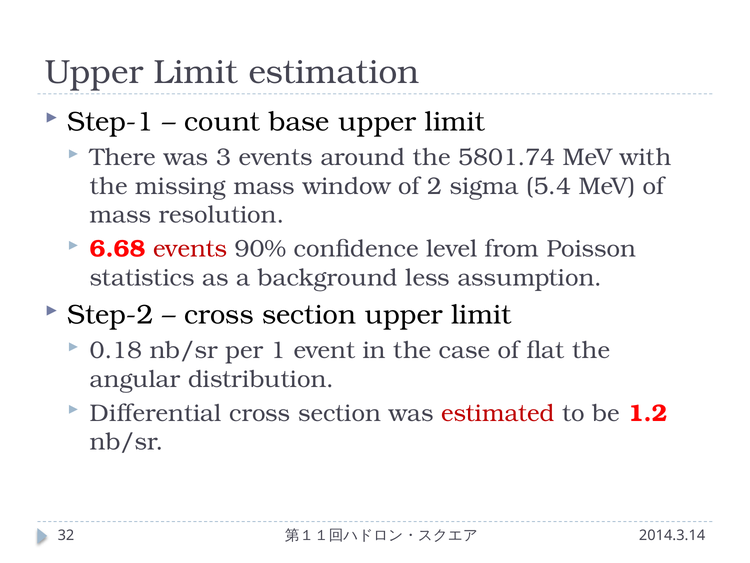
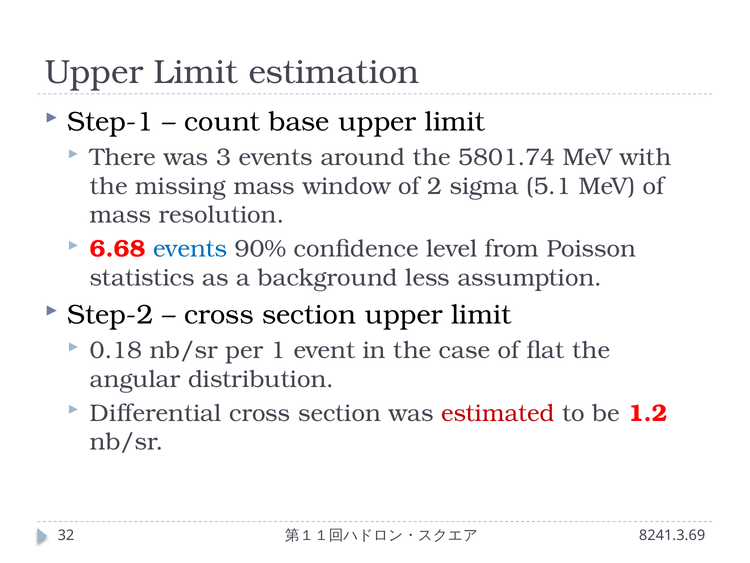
5.4: 5.4 -> 5.1 (549, 186)
events colour: red -> blue (190, 249)
2014.3.14: 2014.3.14 -> 8241.3.69 (672, 535)
